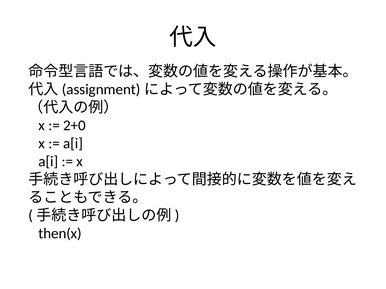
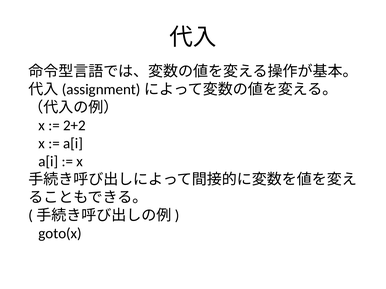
2+0: 2+0 -> 2+2 (74, 126)
then(x: then(x -> goto(x (60, 234)
